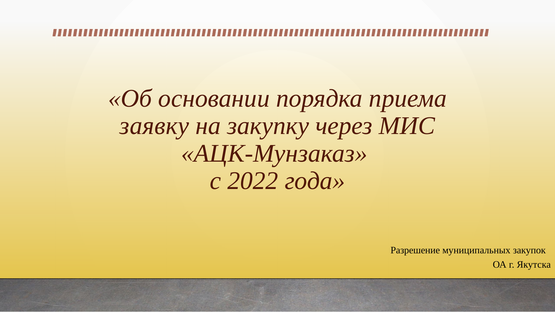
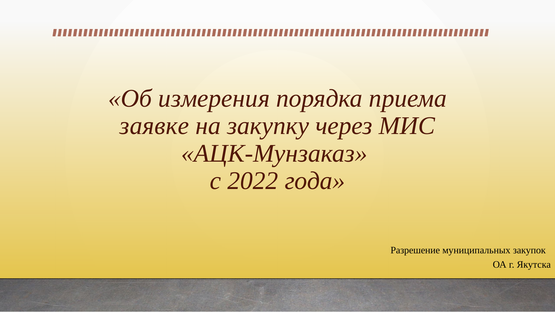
основании: основании -> измерения (214, 98)
заявку: заявку -> заявке (154, 126)
